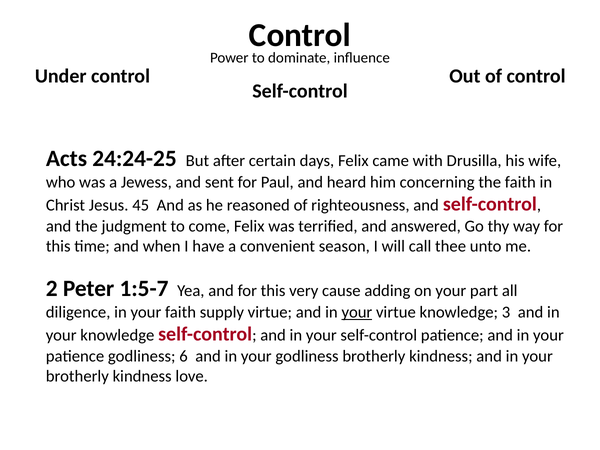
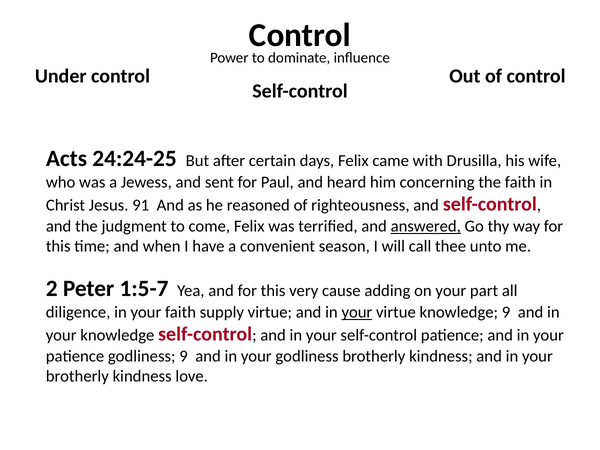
45: 45 -> 91 (141, 205)
answered underline: none -> present (426, 226)
knowledge 3: 3 -> 9 (506, 312)
godliness 6: 6 -> 9 (184, 356)
